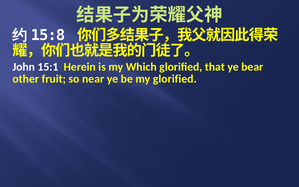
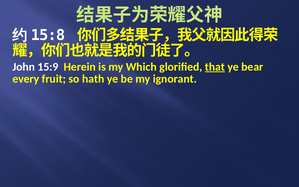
15:1: 15:1 -> 15:9 (48, 67)
that underline: none -> present (215, 67)
other: other -> every (26, 79)
near: near -> hath (93, 79)
my glorified: glorified -> ignorant (175, 79)
